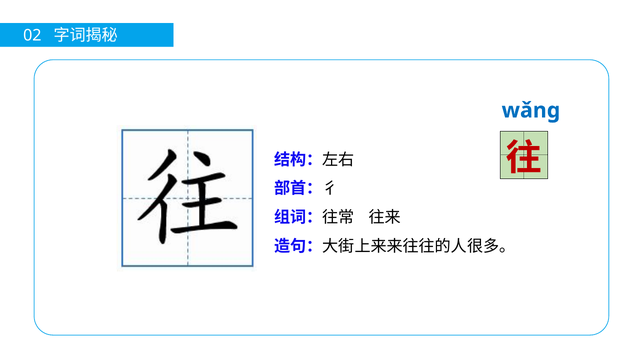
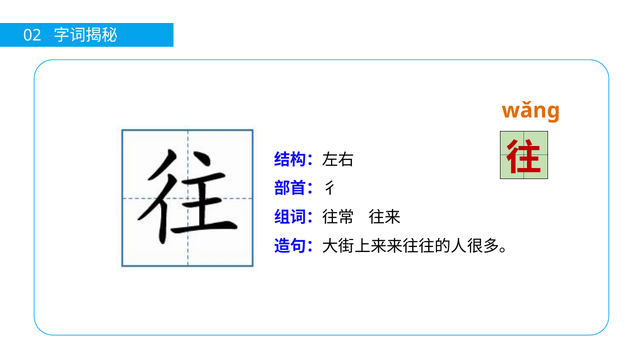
wǎnɡ colour: blue -> orange (531, 110)
